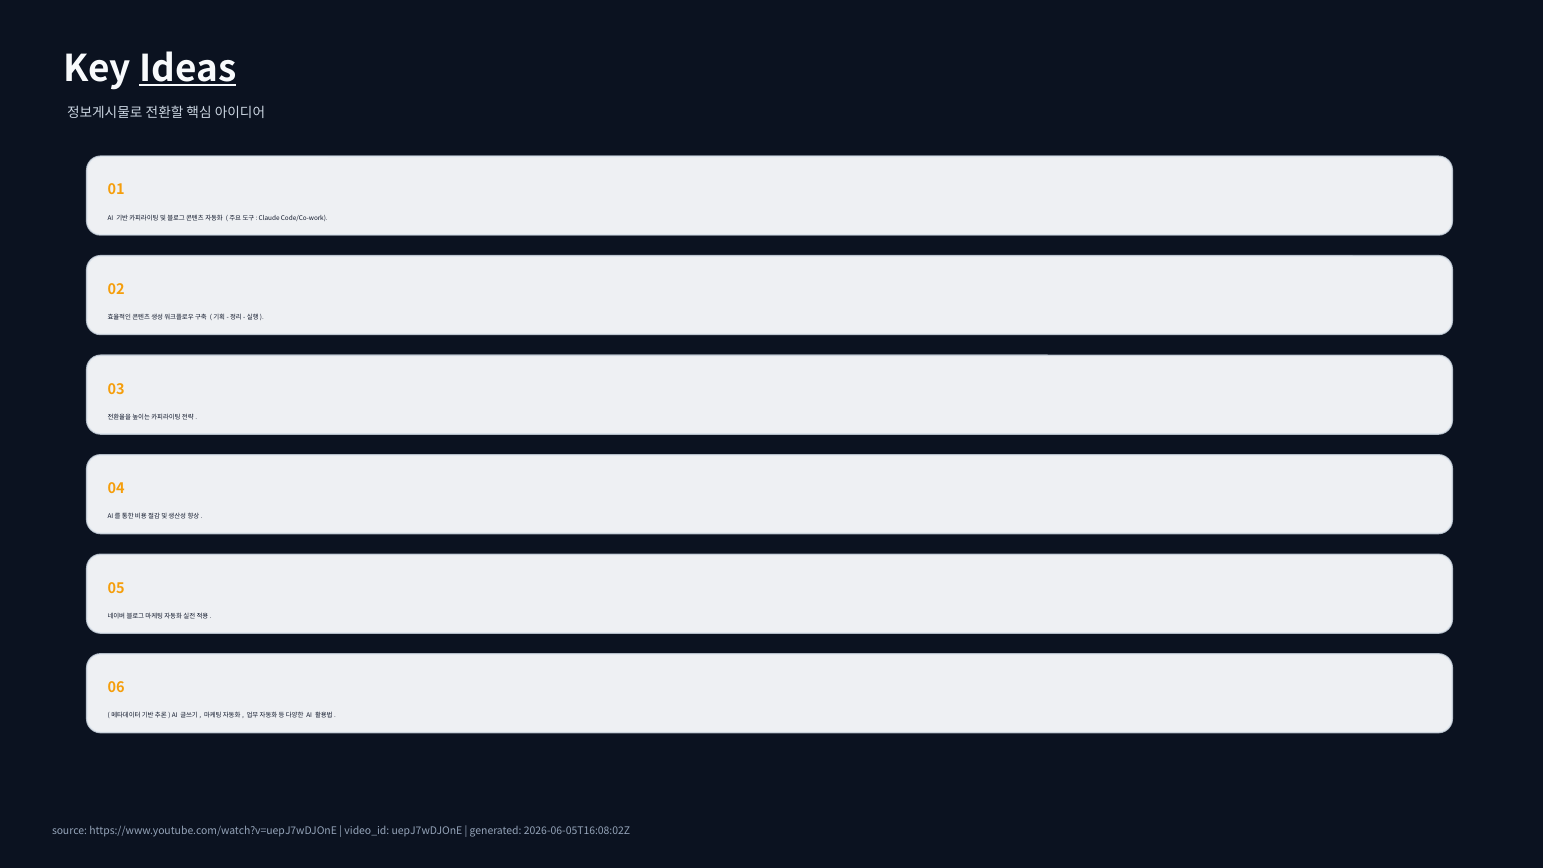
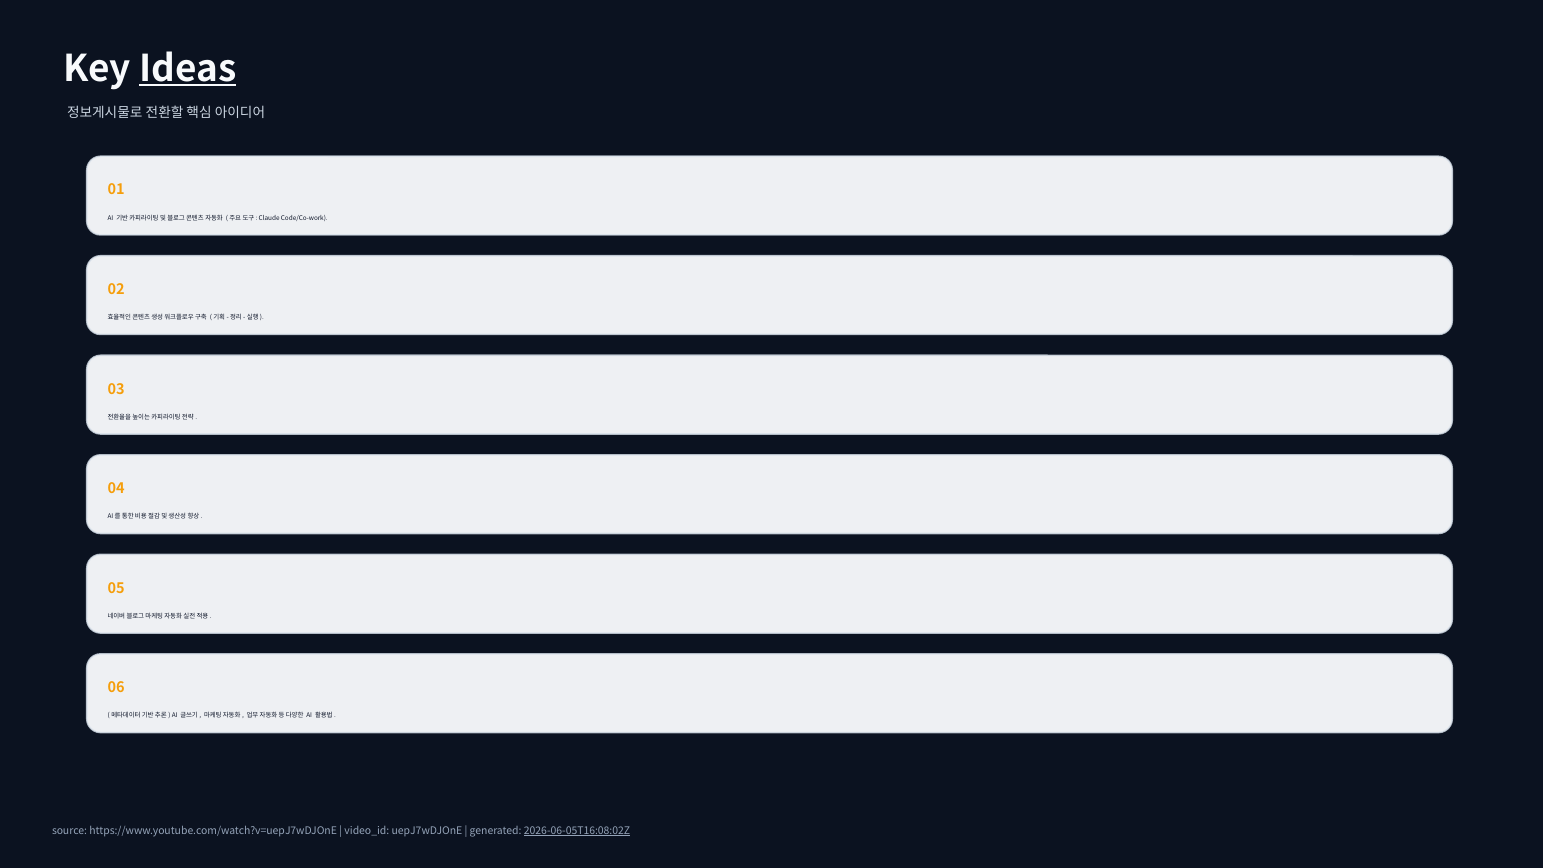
2026-06-05T16:08:02Z underline: none -> present (577, 831)
